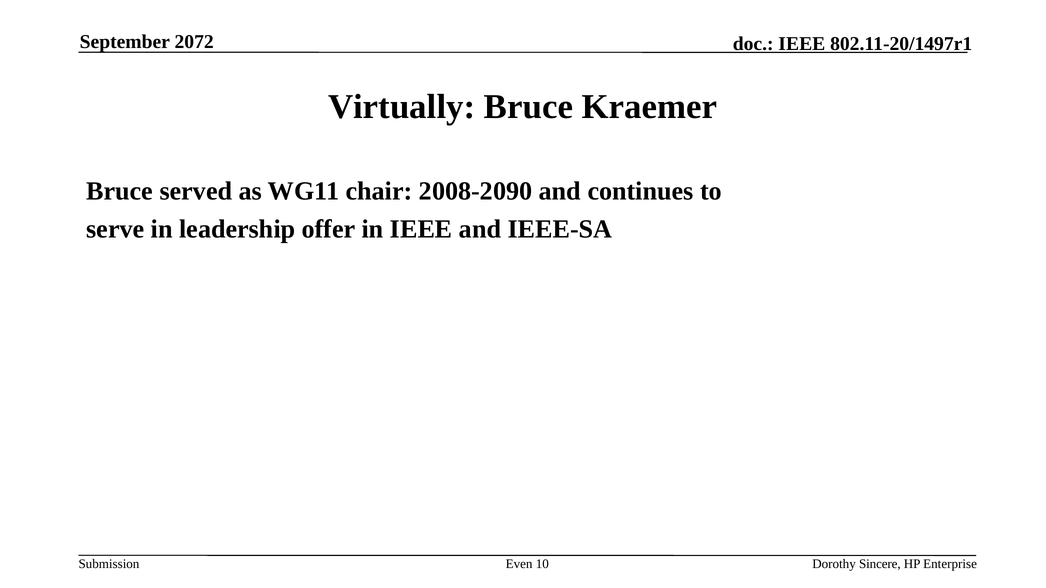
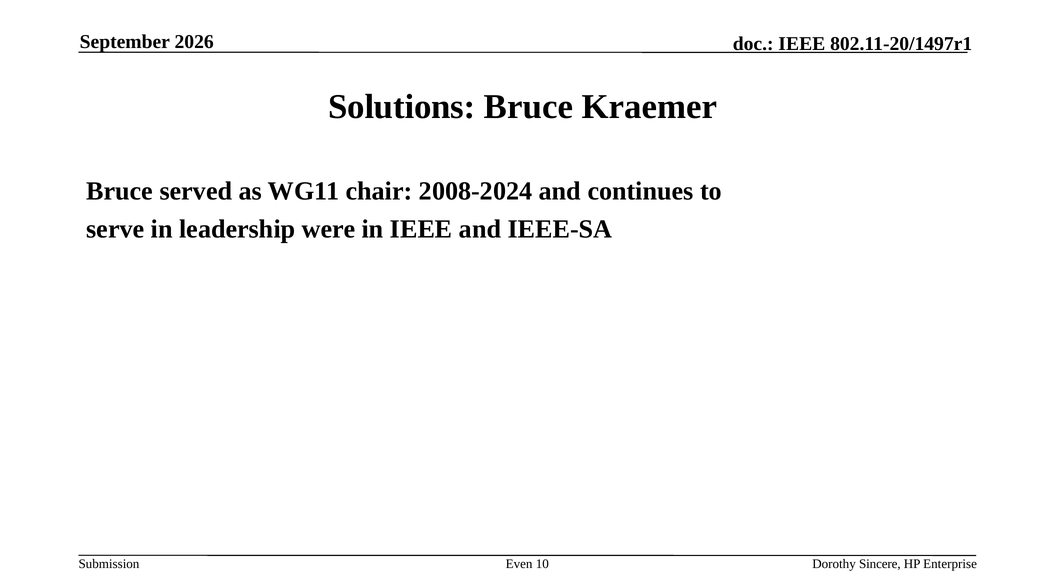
2072: 2072 -> 2026 (194, 42)
Virtually: Virtually -> Solutions (402, 107)
2008-2090: 2008-2090 -> 2008-2024 (476, 191)
offer: offer -> were (328, 229)
